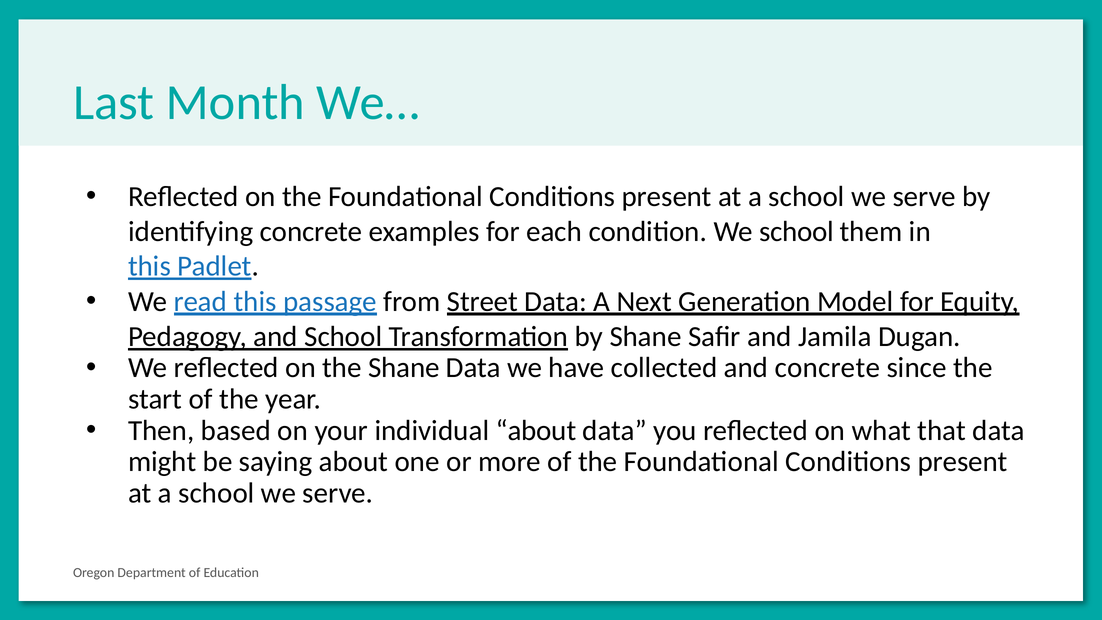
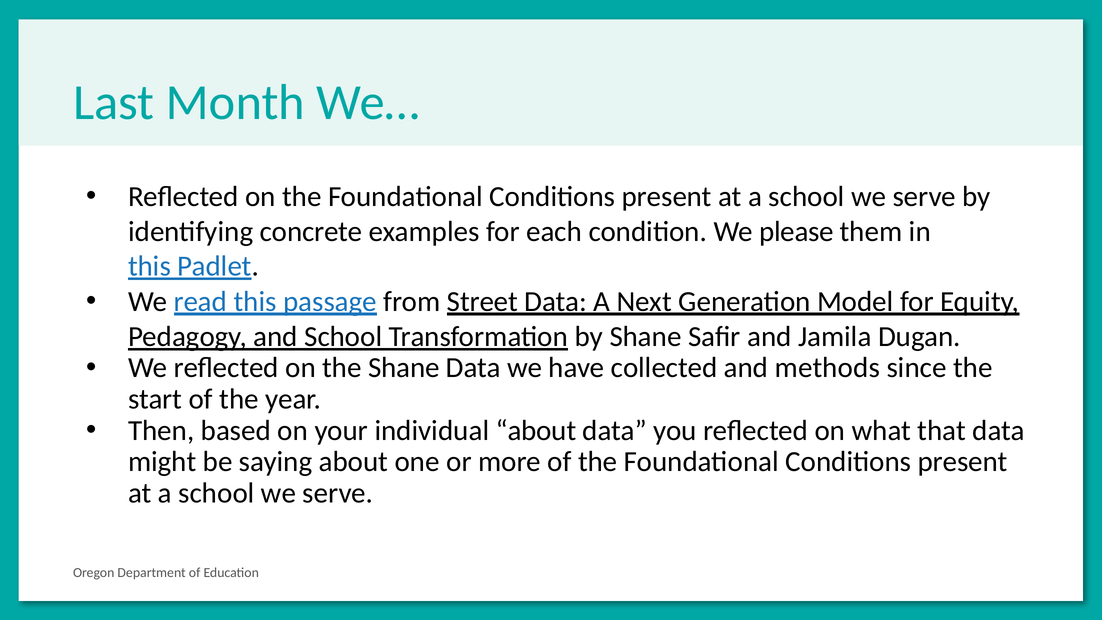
We school: school -> please (796, 231)
and concrete: concrete -> methods (827, 368)
